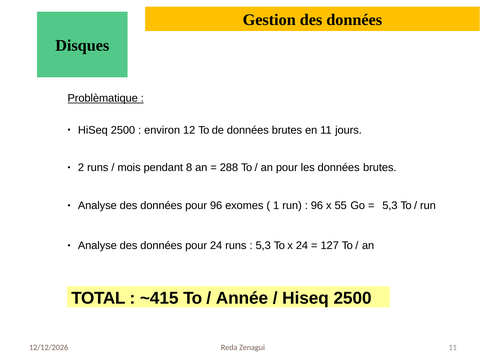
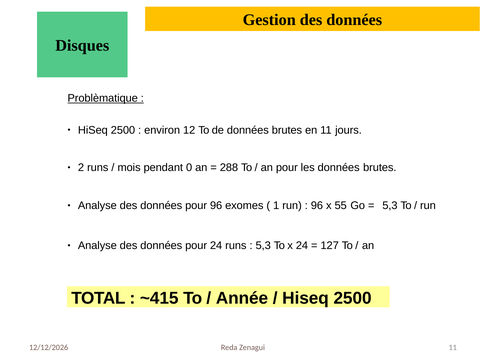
8: 8 -> 0 (189, 168)
